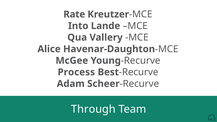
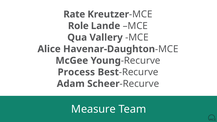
Into: Into -> Role (78, 26)
Through: Through -> Measure (93, 109)
